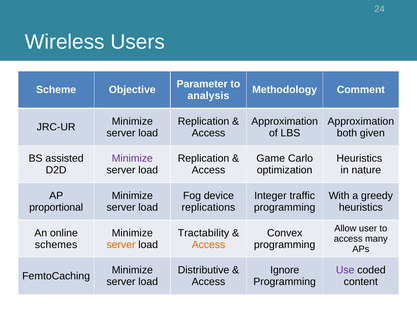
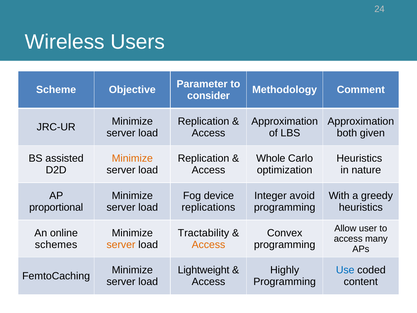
analysis: analysis -> consider (208, 96)
Minimize colour: purple -> orange (132, 158)
Game: Game -> Whole (271, 158)
traffic: traffic -> avoid (302, 196)
Distributive: Distributive -> Lightweight (204, 270)
Ignore: Ignore -> Highly (285, 270)
Use colour: purple -> blue (345, 270)
